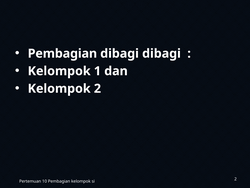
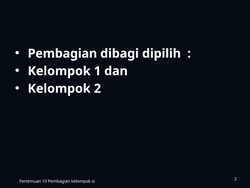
dibagi dibagi: dibagi -> dipilih (161, 53)
